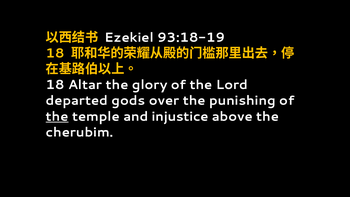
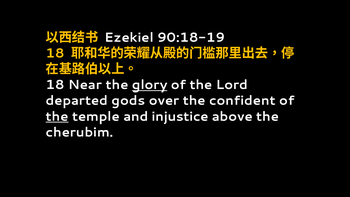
93:18-19: 93:18-19 -> 90:18-19 (191, 38)
Altar: Altar -> Near (85, 85)
glory underline: none -> present (150, 85)
punishing: punishing -> confident (242, 101)
